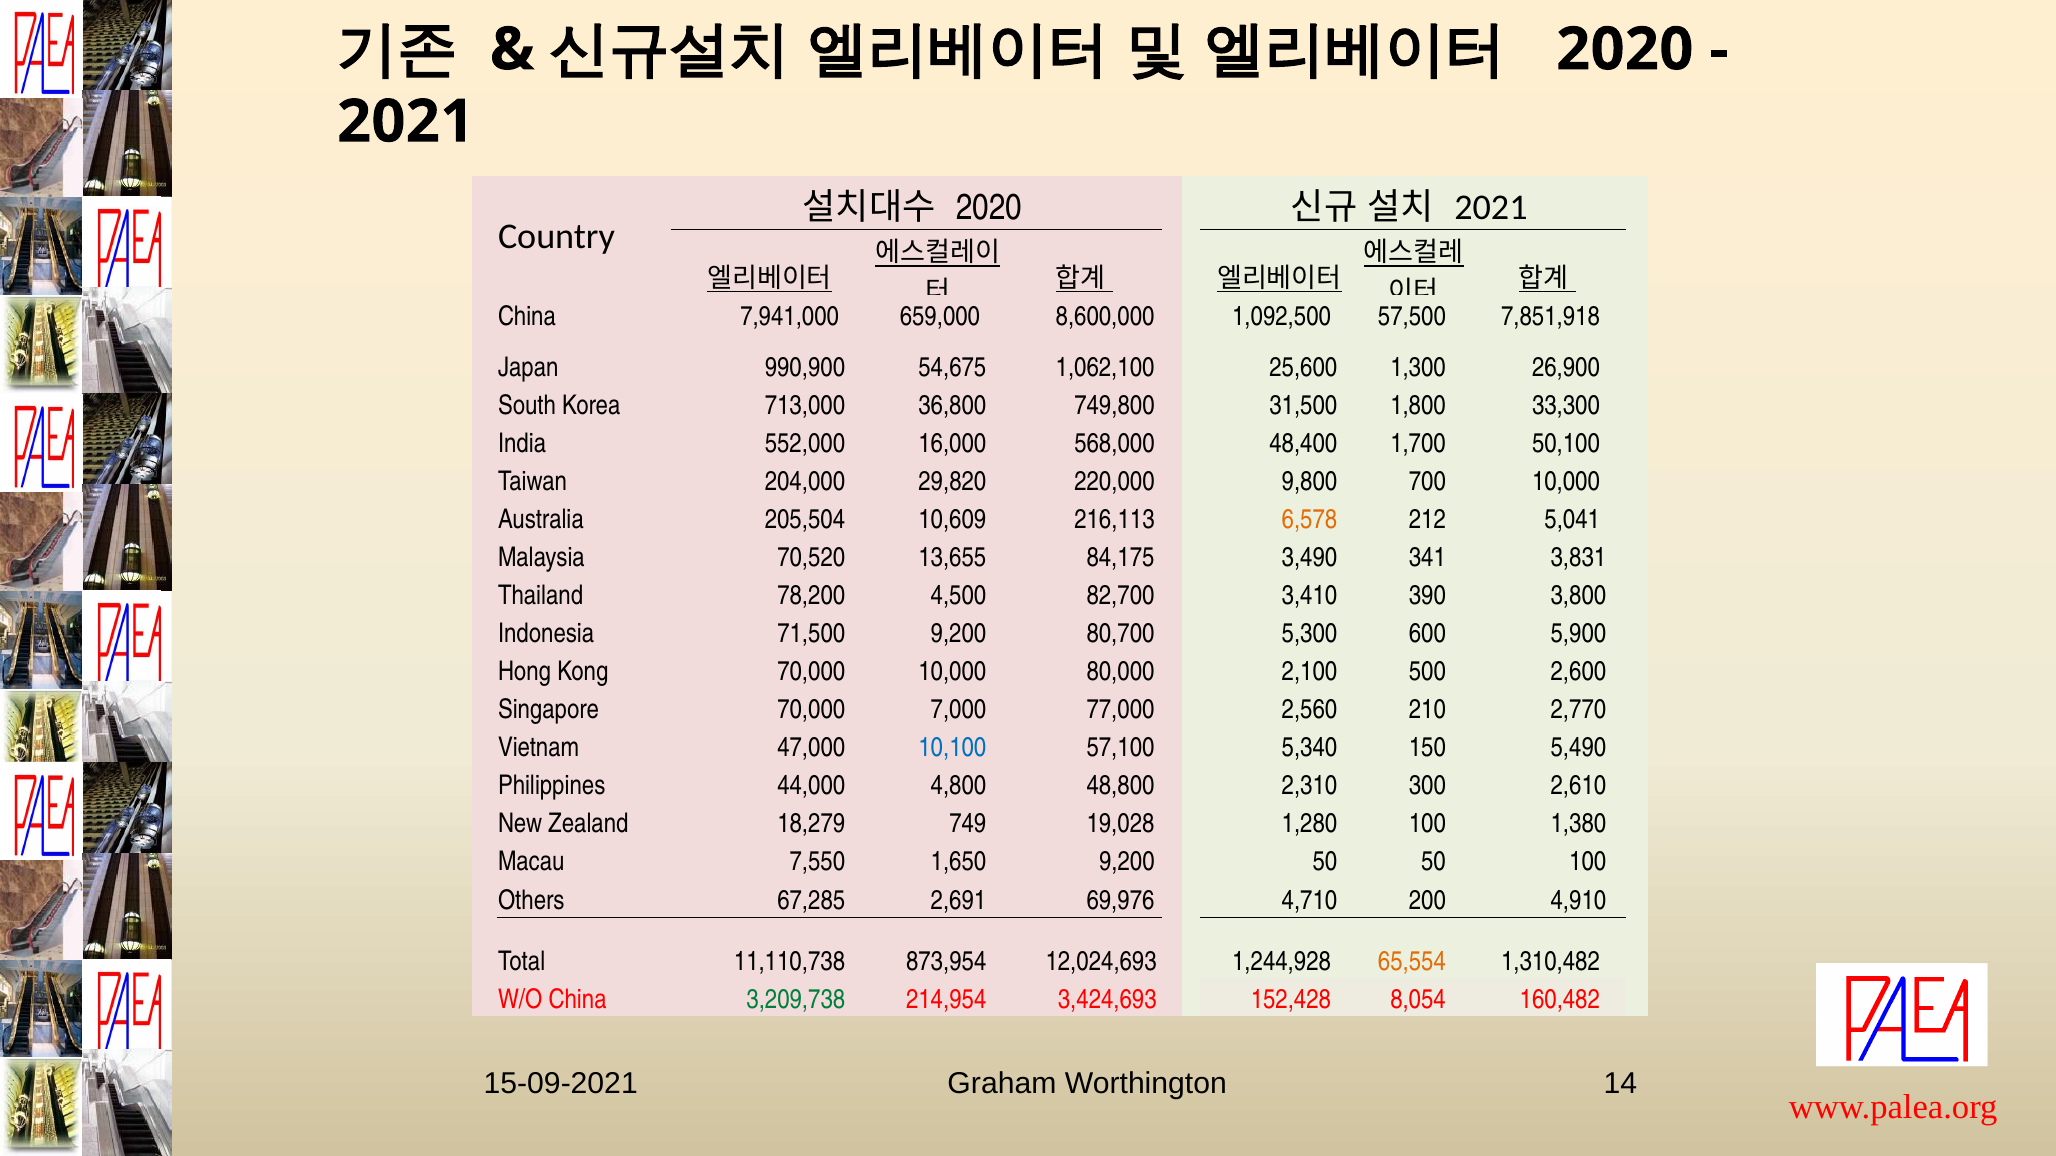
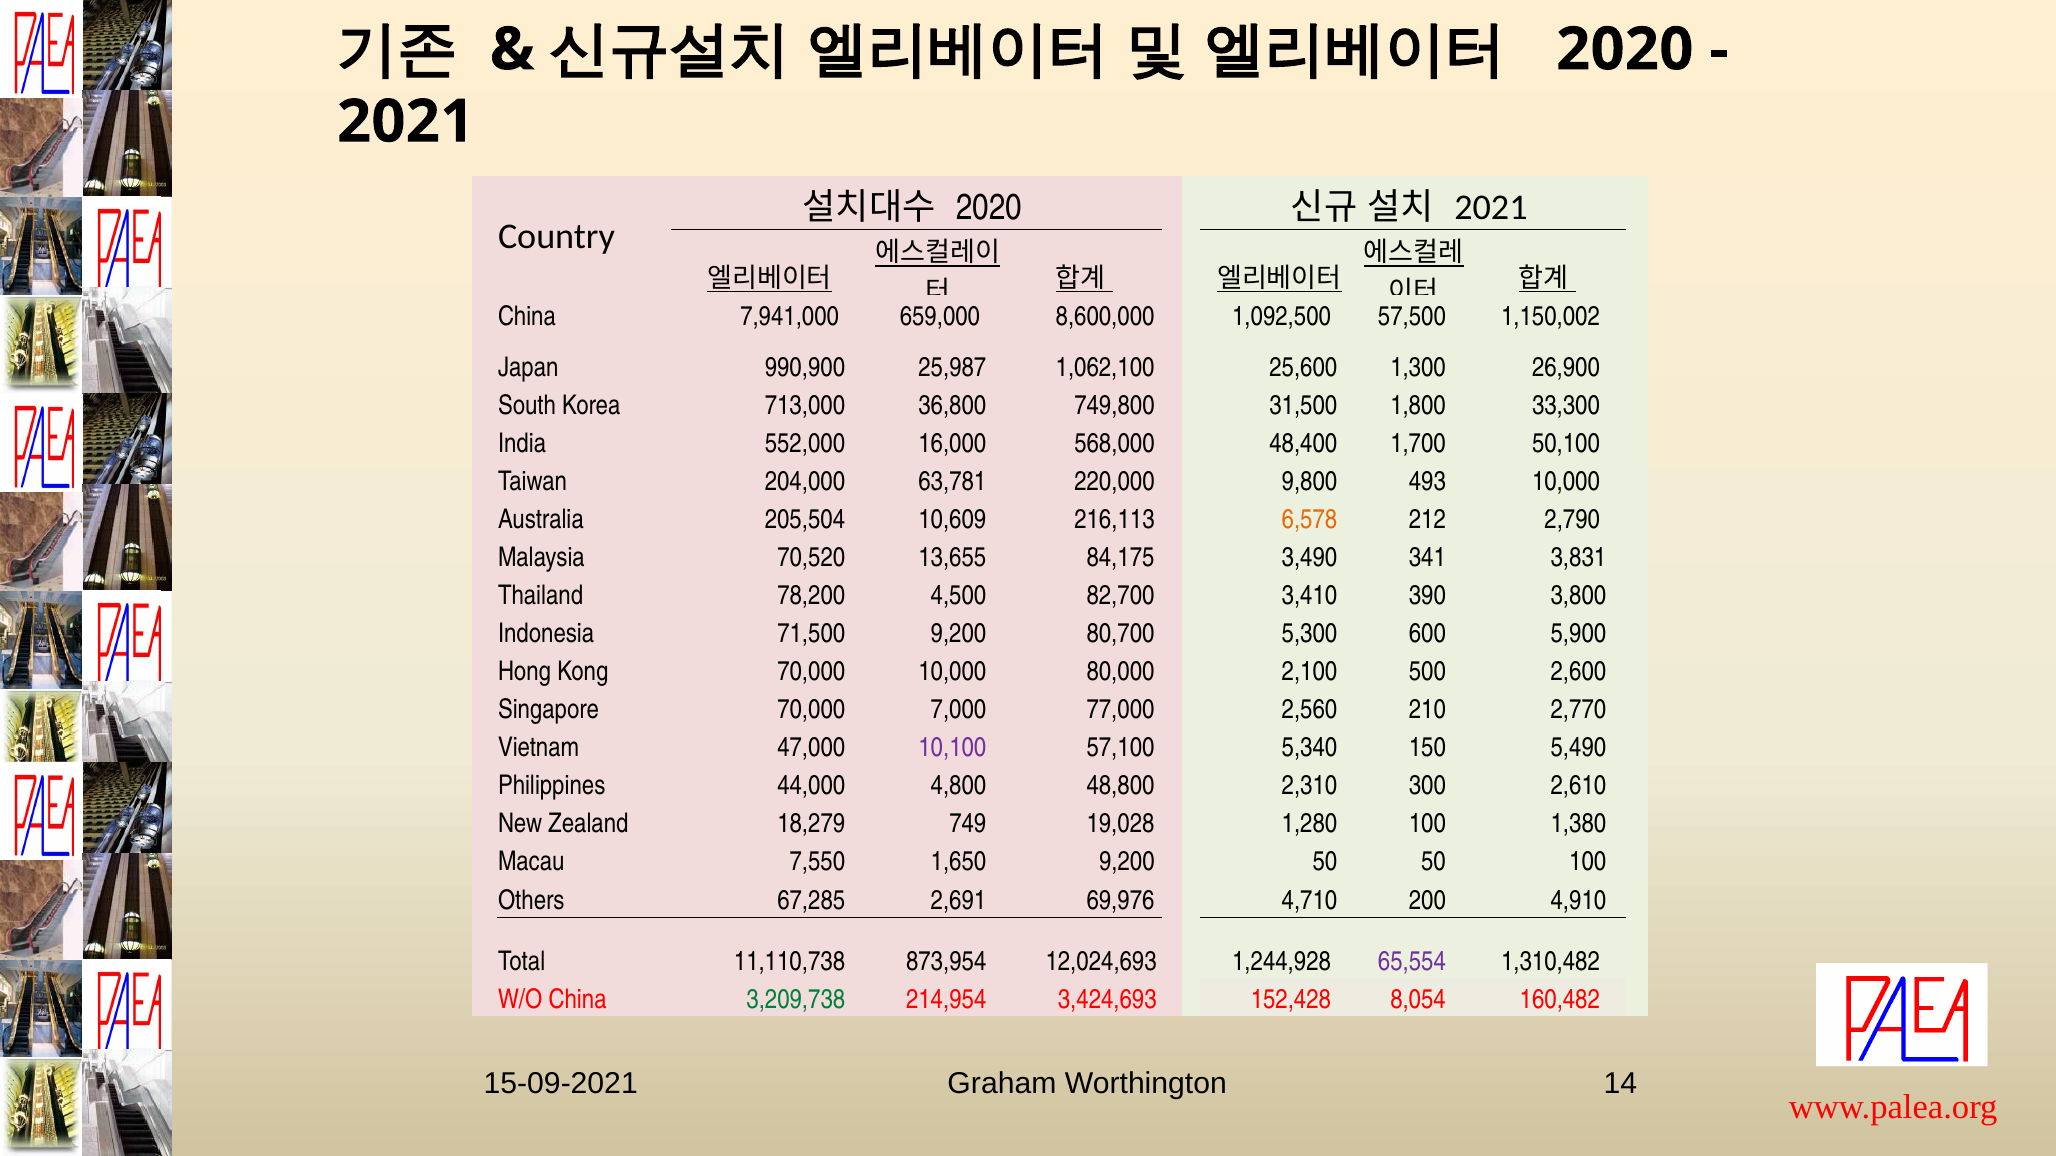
7,851,918: 7,851,918 -> 1,150,002 (1550, 317)
54,675: 54,675 -> 25,987 (952, 367)
29,820: 29,820 -> 63,781 (952, 482)
700: 700 -> 493 (1427, 482)
5,041: 5,041 -> 2,790 (1572, 520)
10,100 colour: blue -> purple (952, 748)
65,554 colour: orange -> purple (1412, 962)
